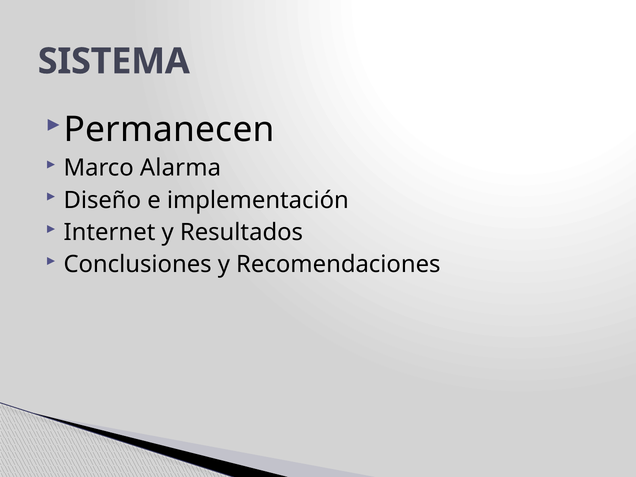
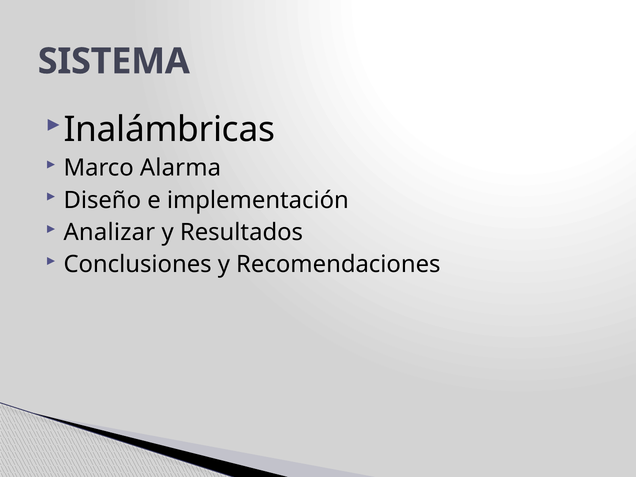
Permanecen: Permanecen -> Inalámbricas (169, 130)
Internet: Internet -> Analizar (109, 232)
